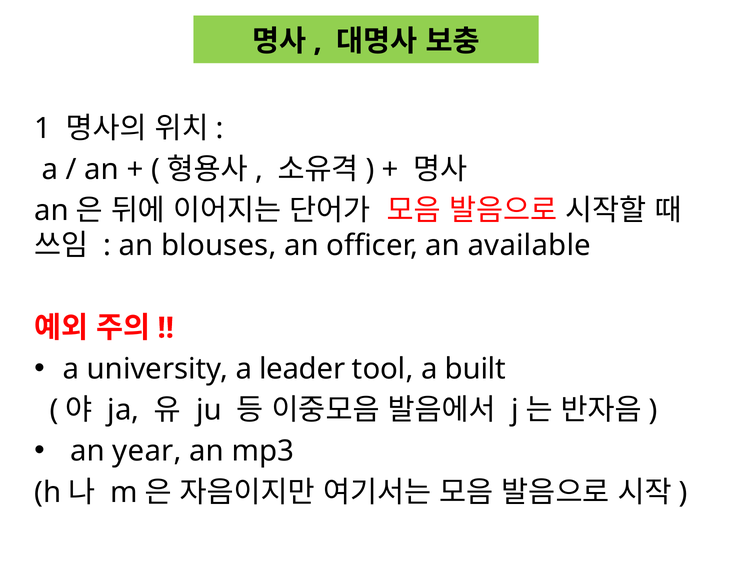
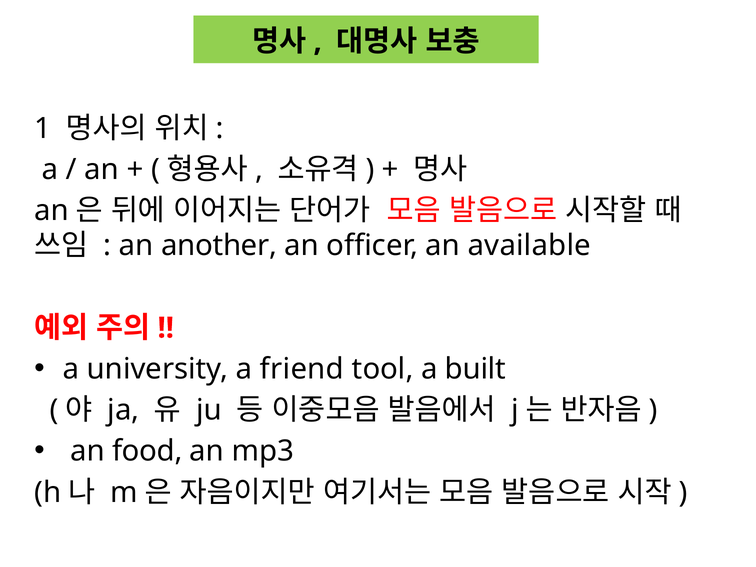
blouses: blouses -> another (219, 246)
leader: leader -> friend (302, 369)
year: year -> food (147, 451)
